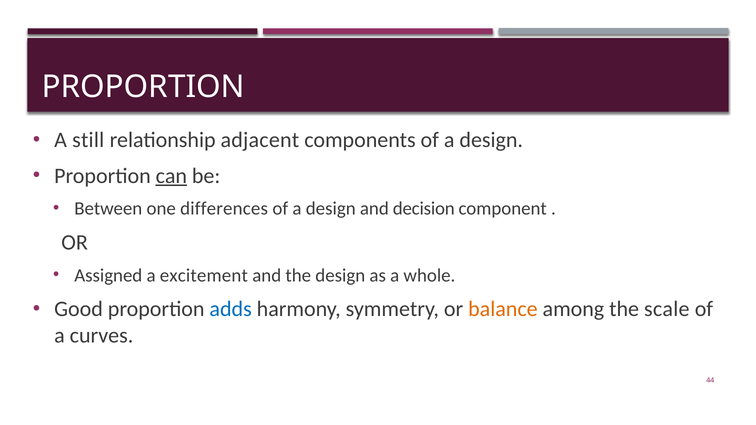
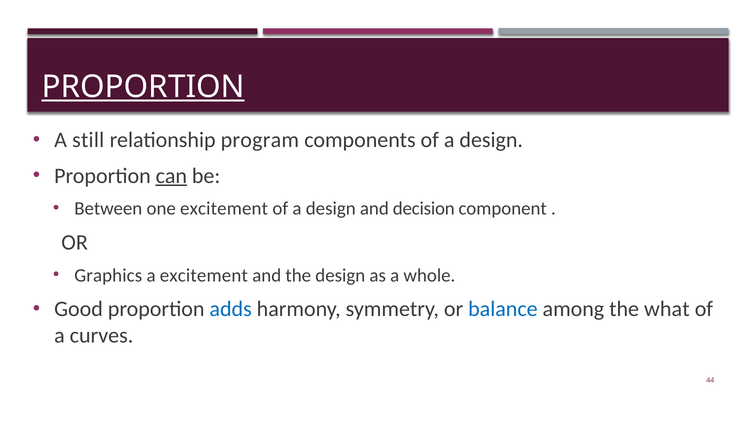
PROPORTION underline: none -> present (143, 87)
adjacent: adjacent -> program (260, 140)
one differences: differences -> excitement (224, 209)
Assigned: Assigned -> Graphics (108, 275)
balance colour: orange -> blue (503, 309)
scale: scale -> what (667, 309)
